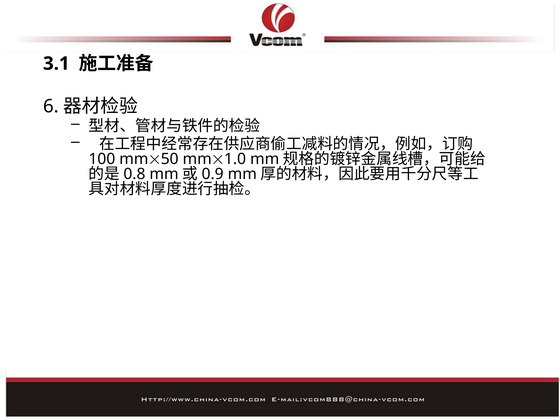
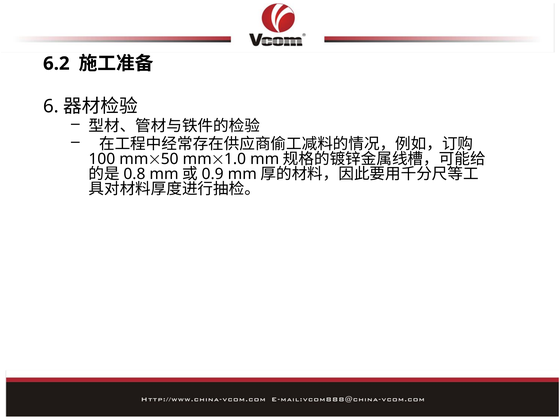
3.1: 3.1 -> 6.2 (56, 64)
